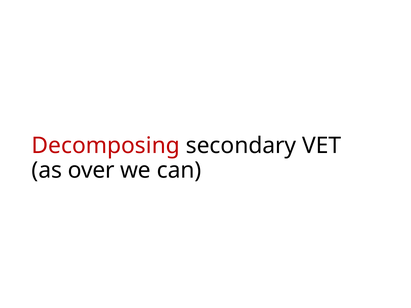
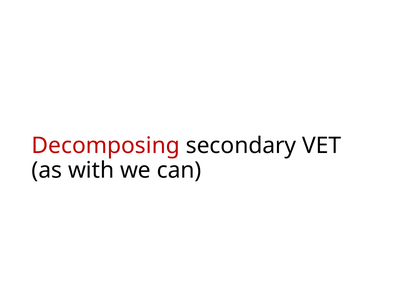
over: over -> with (91, 170)
